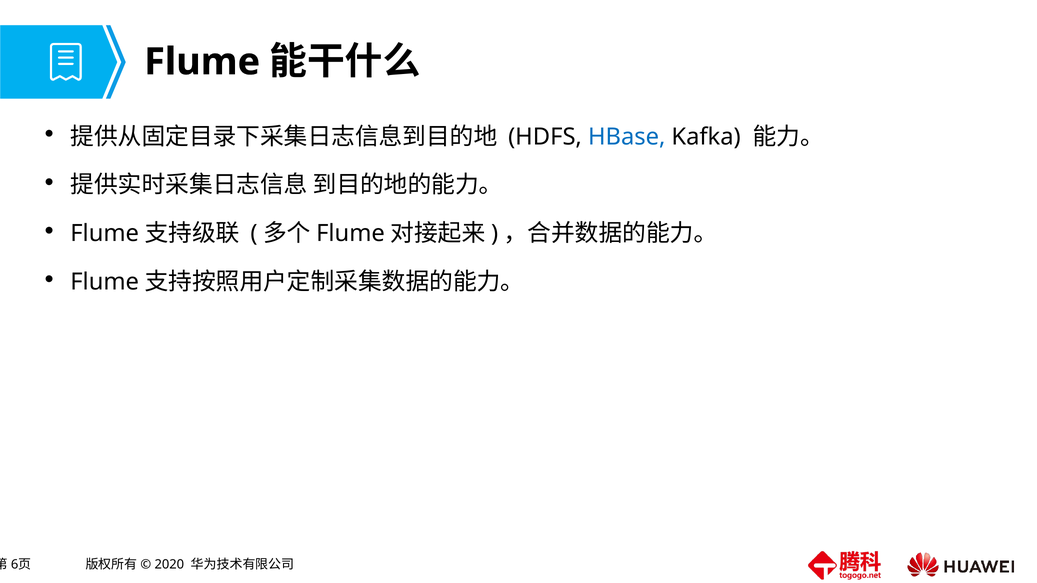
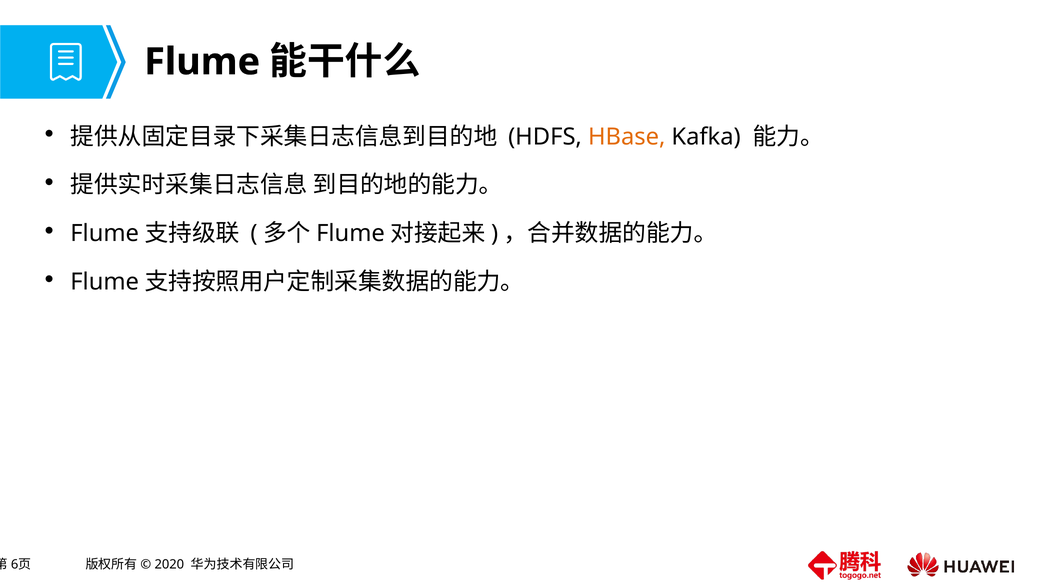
HBase colour: blue -> orange (627, 137)
